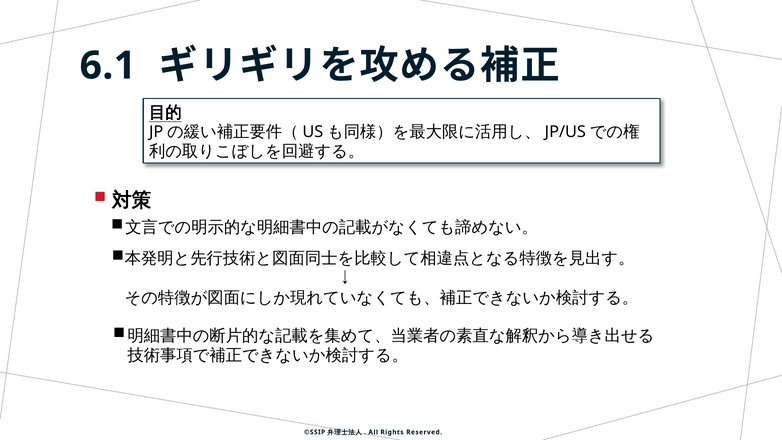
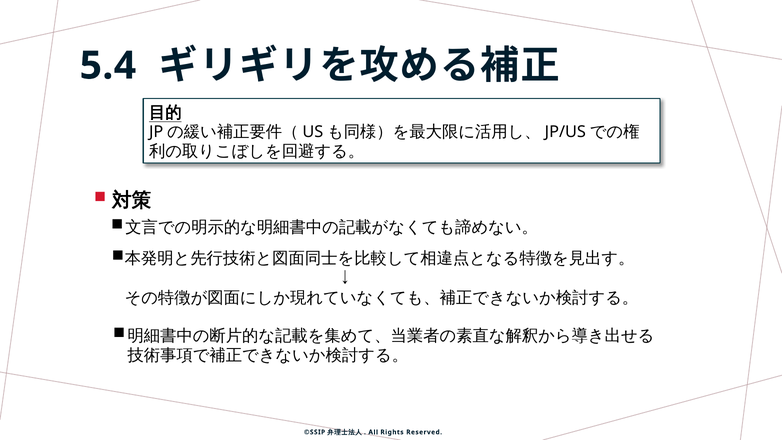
6.1: 6.1 -> 5.4 (108, 66)
